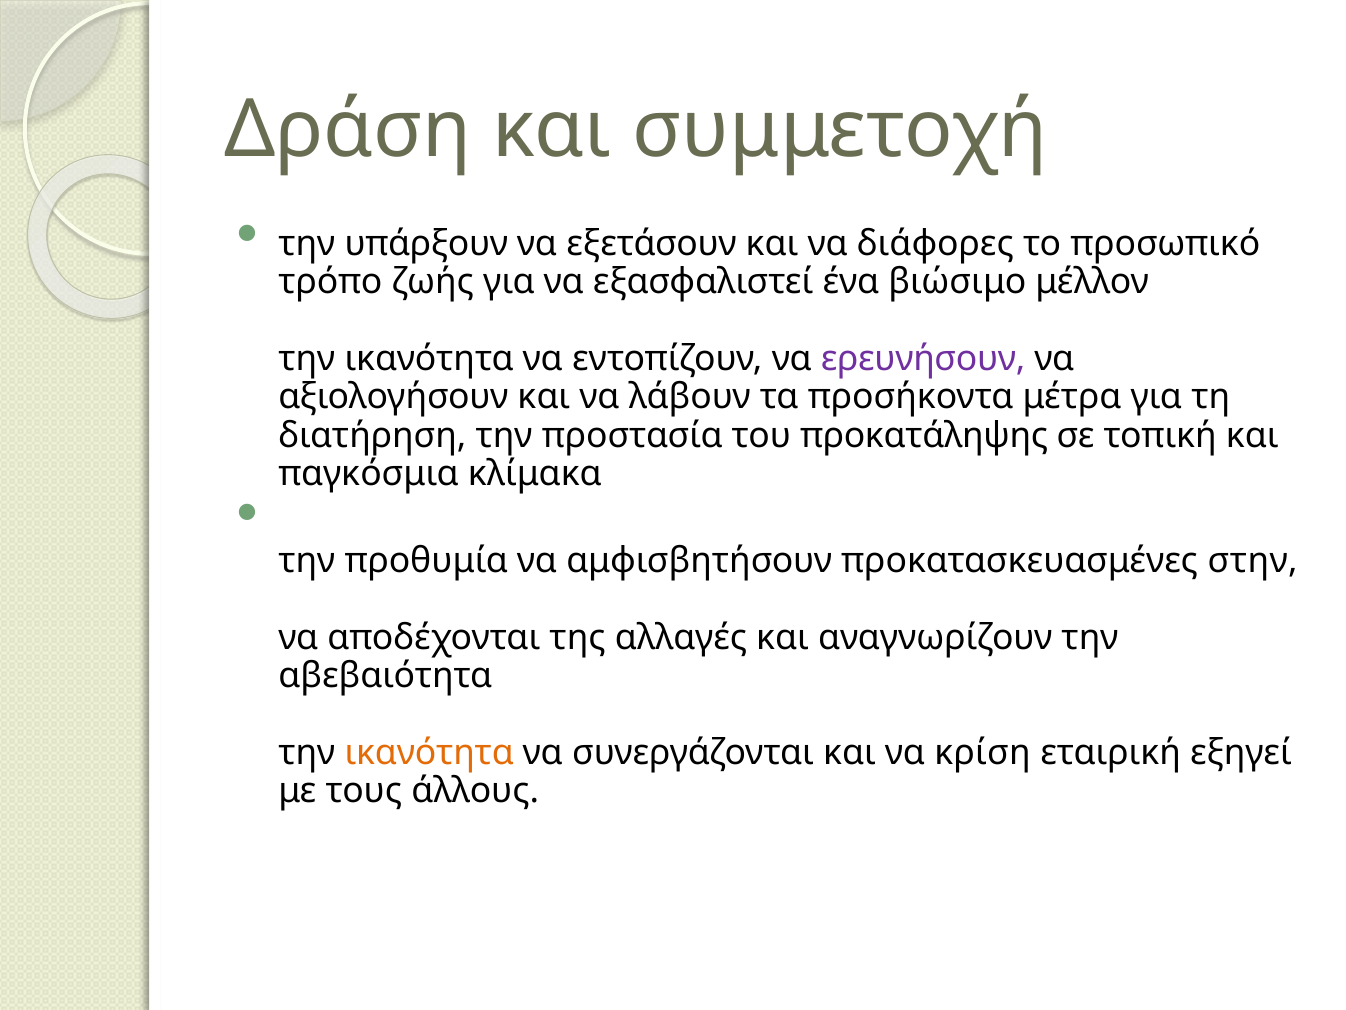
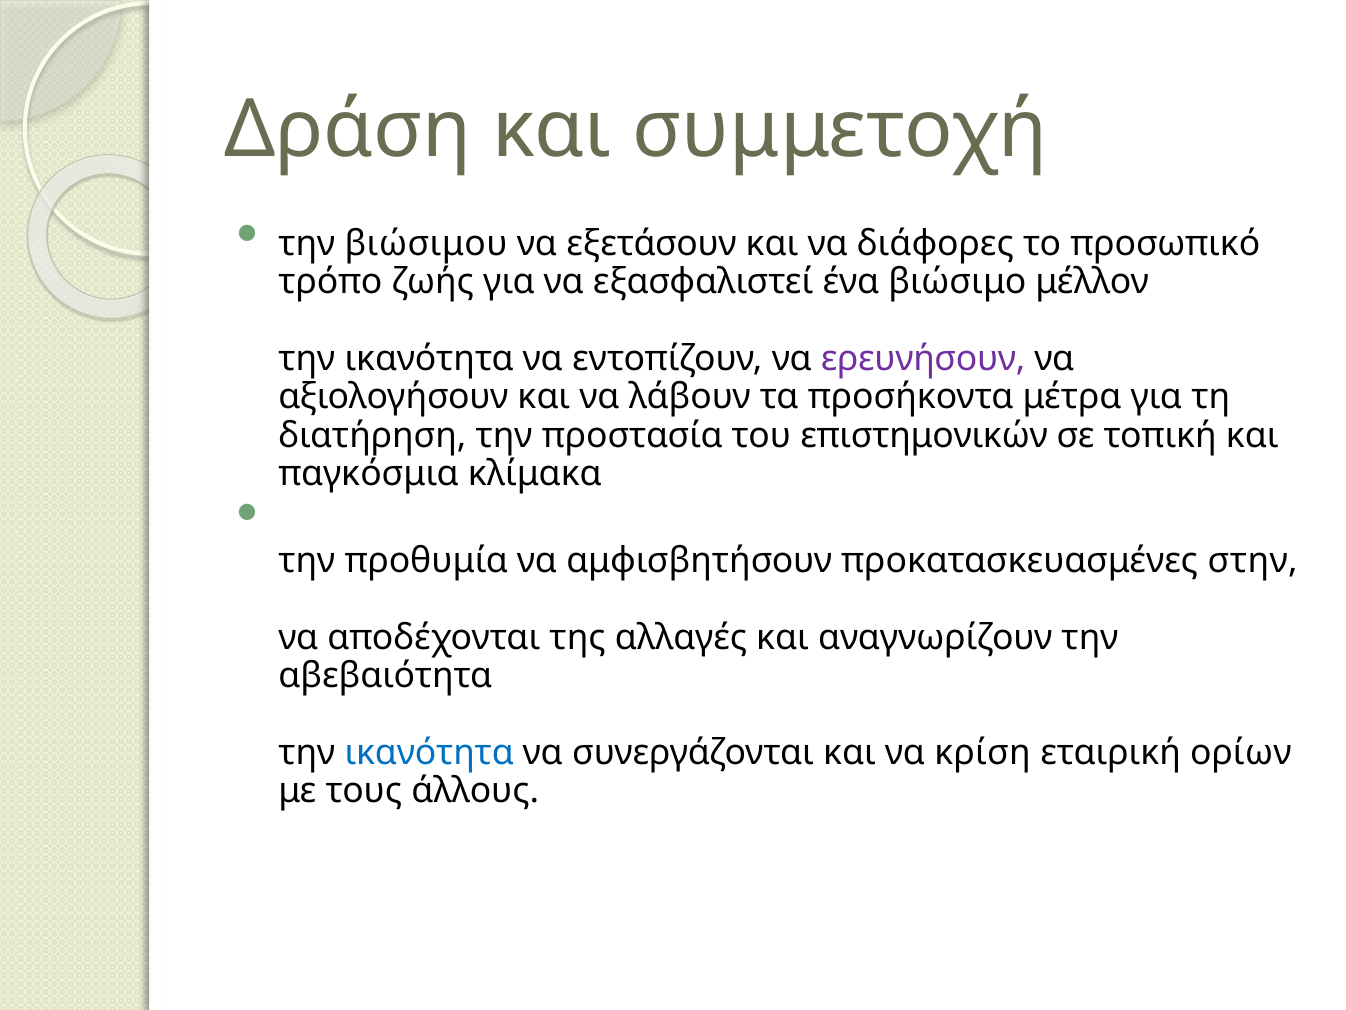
υπάρξουν: υπάρξουν -> βιώσιμου (426, 244)
προκατάληψης: προκατάληψης -> επιστημονικών (924, 435)
ικανότητα colour: orange -> blue (429, 752)
εξηγεί: εξηγεί -> ορίων (1241, 752)
